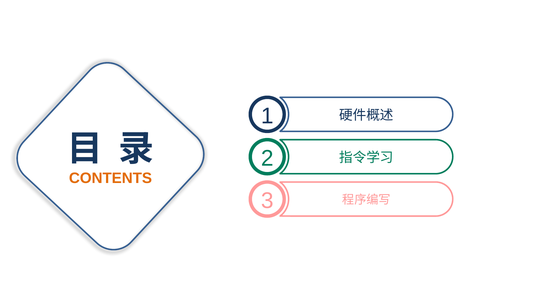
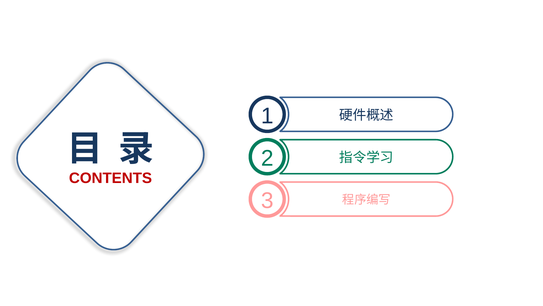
CONTENTS colour: orange -> red (110, 178)
